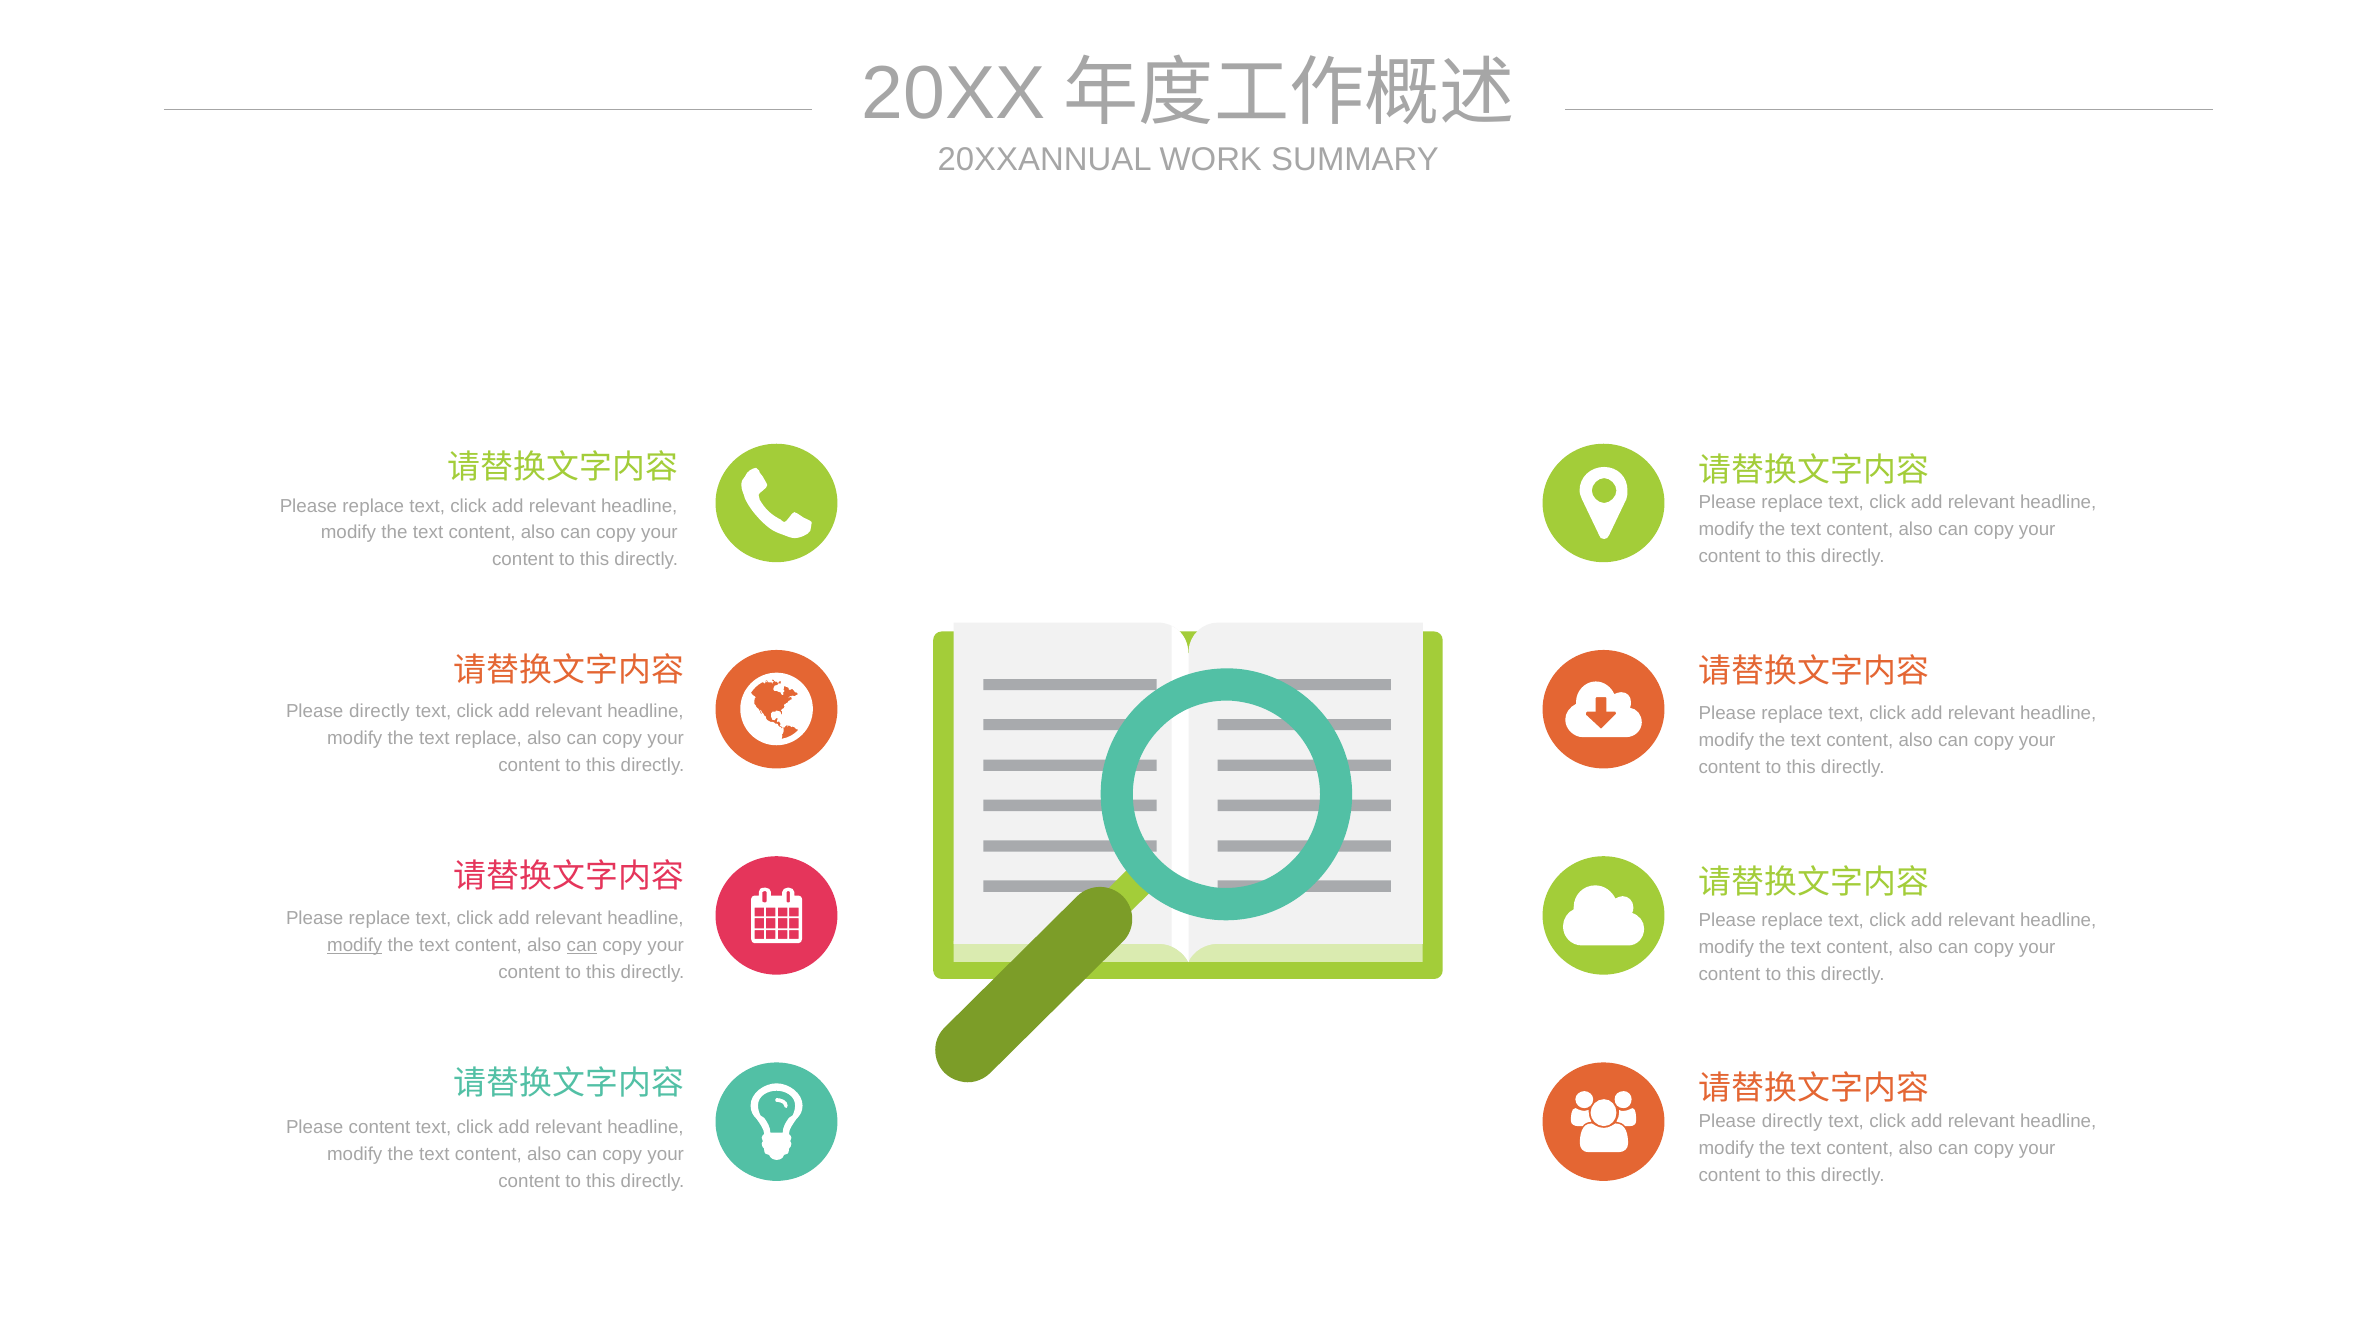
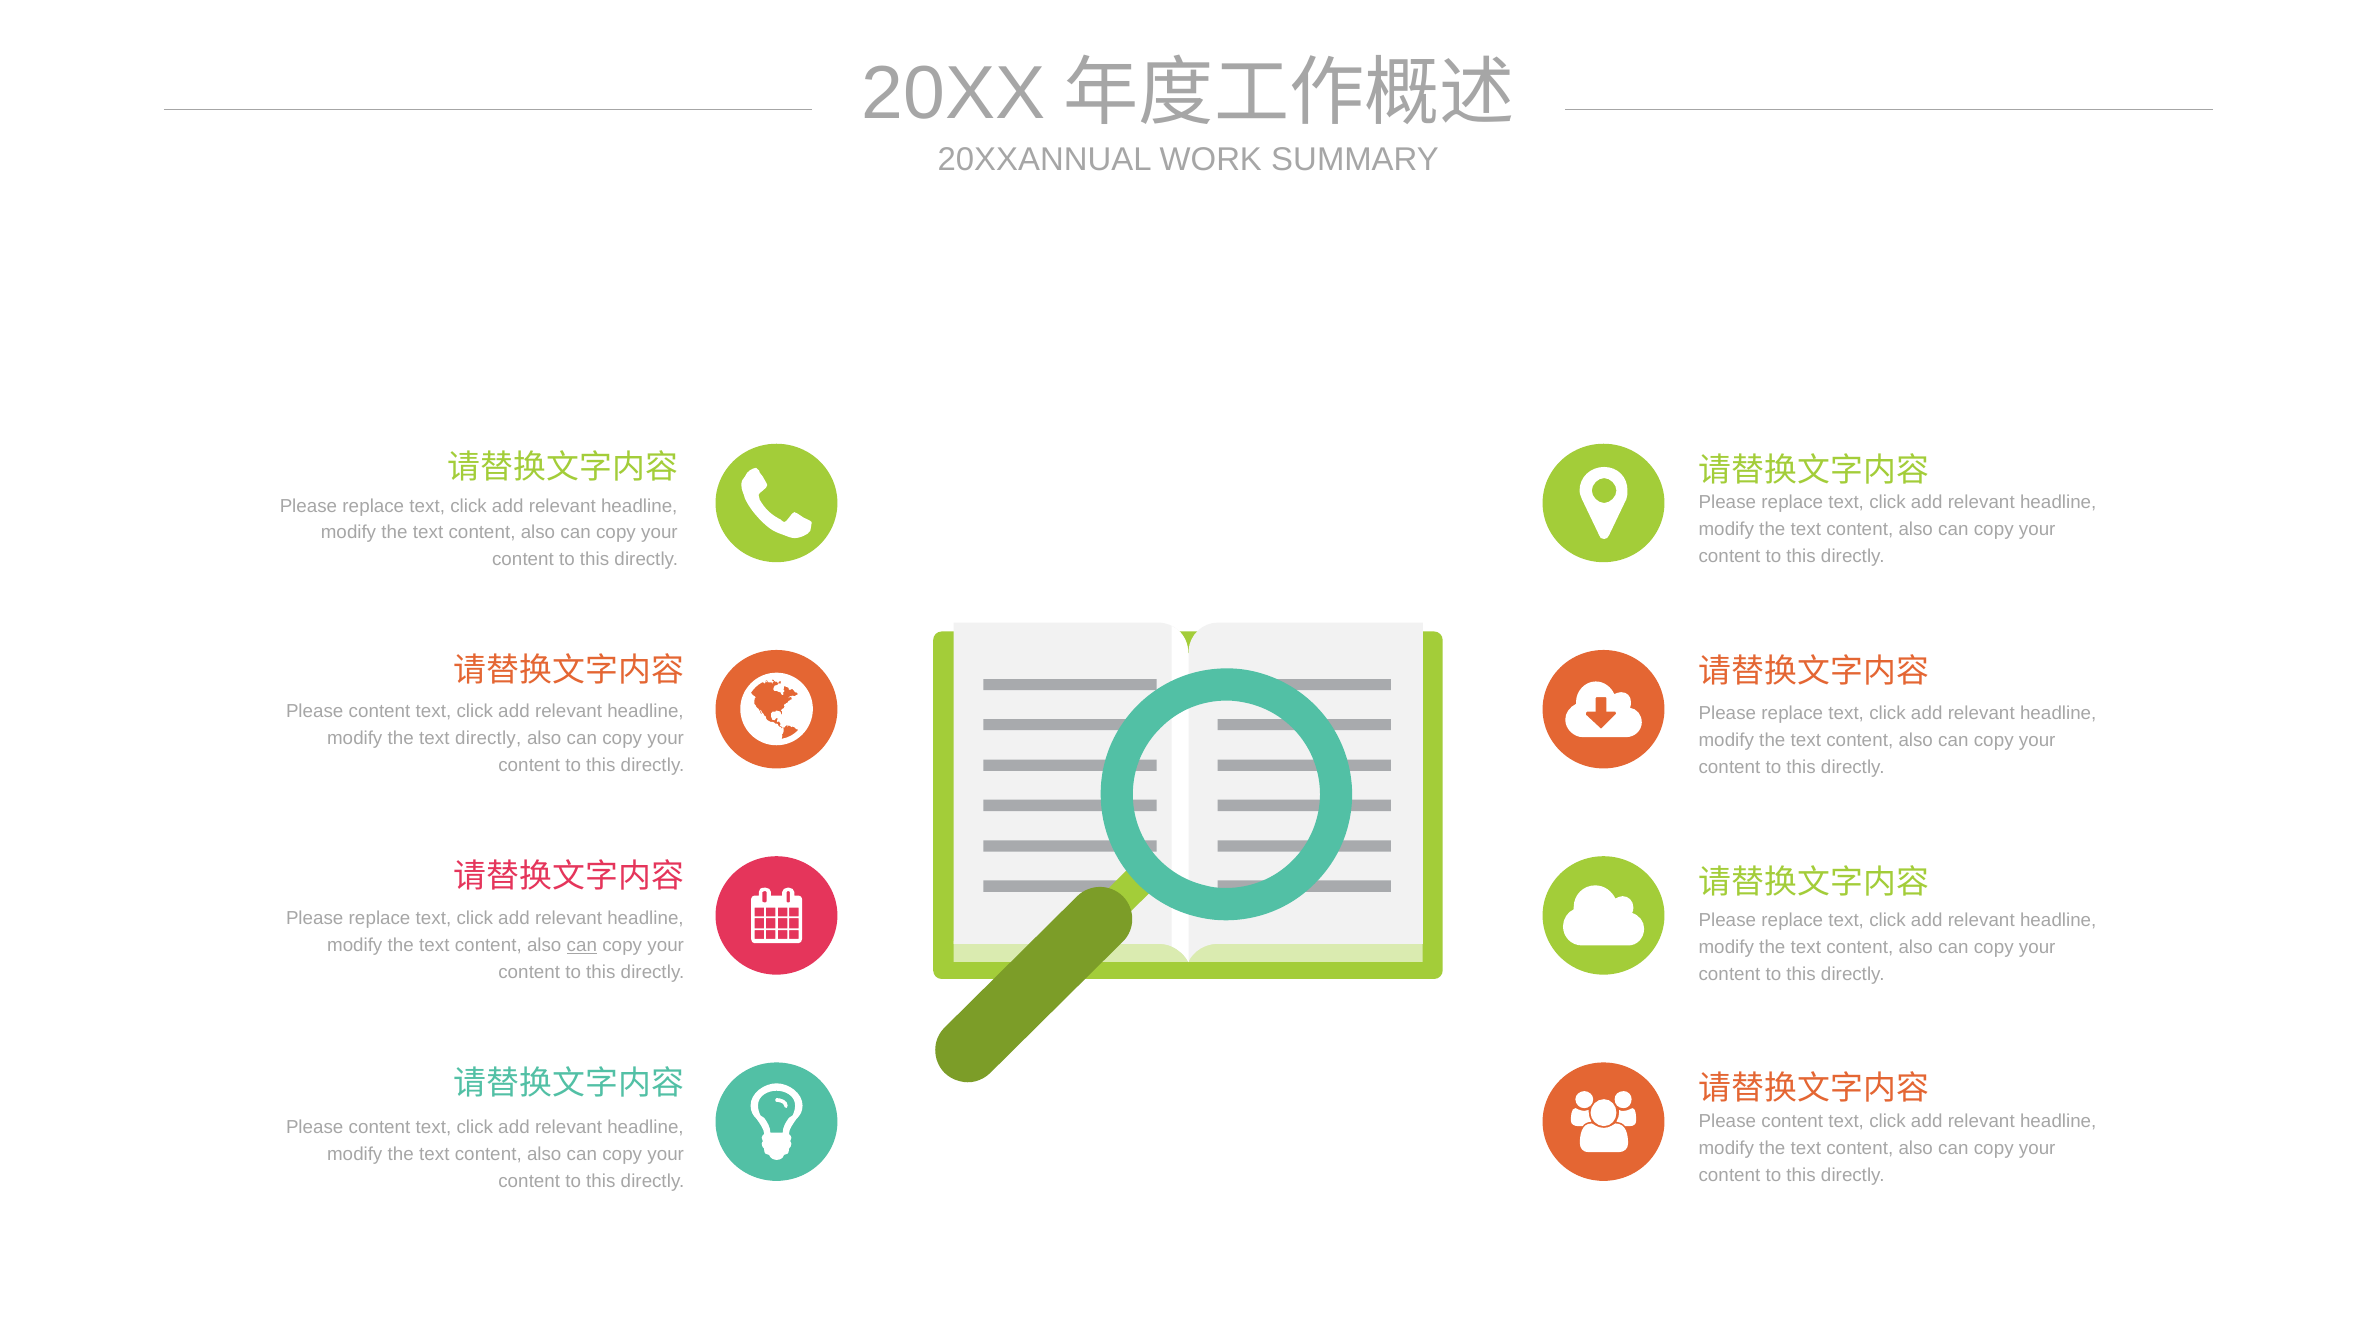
directly: directly -> content (380, 711)
text replace: replace -> directly (488, 738)
modify underline: present -> none (355, 945)
directly: directly -> content (1792, 1121)
